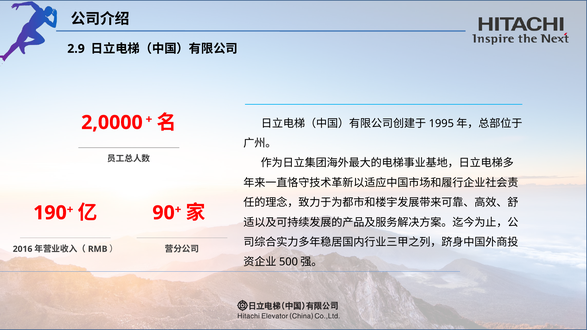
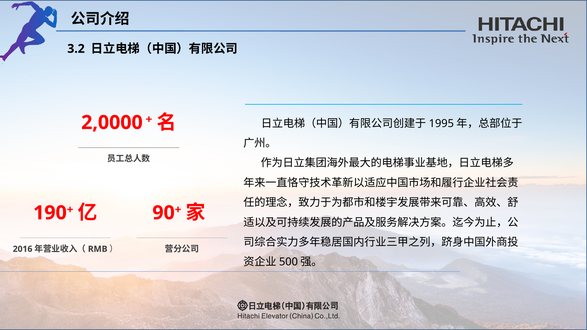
2.9: 2.9 -> 3.2 (76, 49)
